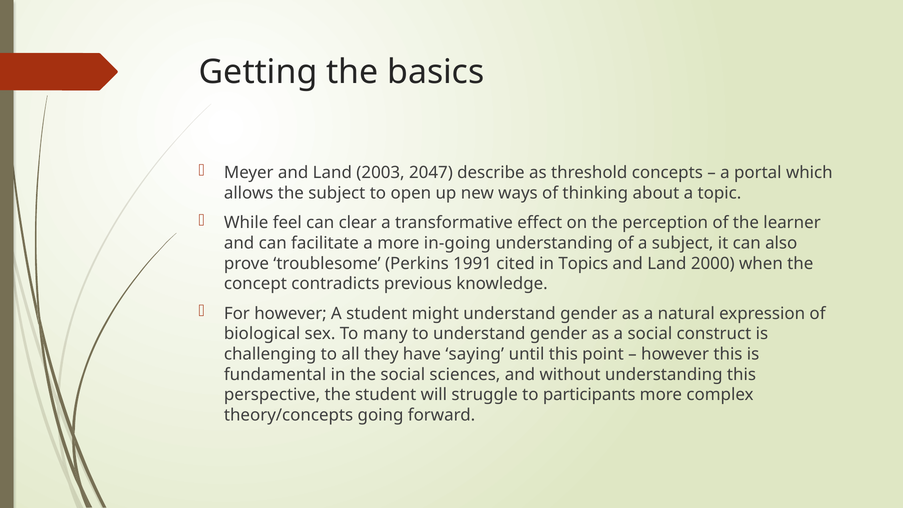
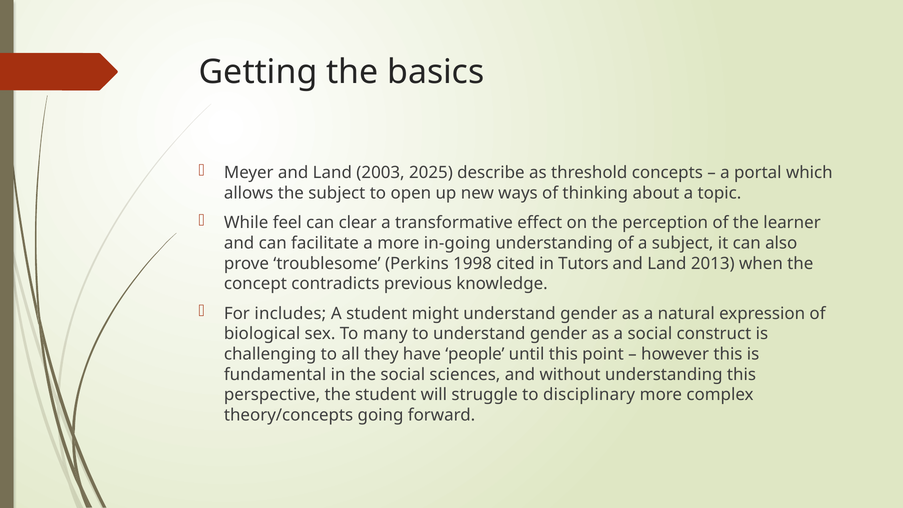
2047: 2047 -> 2025 (431, 173)
1991: 1991 -> 1998 (473, 263)
Topics: Topics -> Tutors (583, 263)
2000: 2000 -> 2013 (713, 263)
For however: however -> includes (290, 313)
saying: saying -> people (475, 354)
participants: participants -> disciplinary (589, 395)
